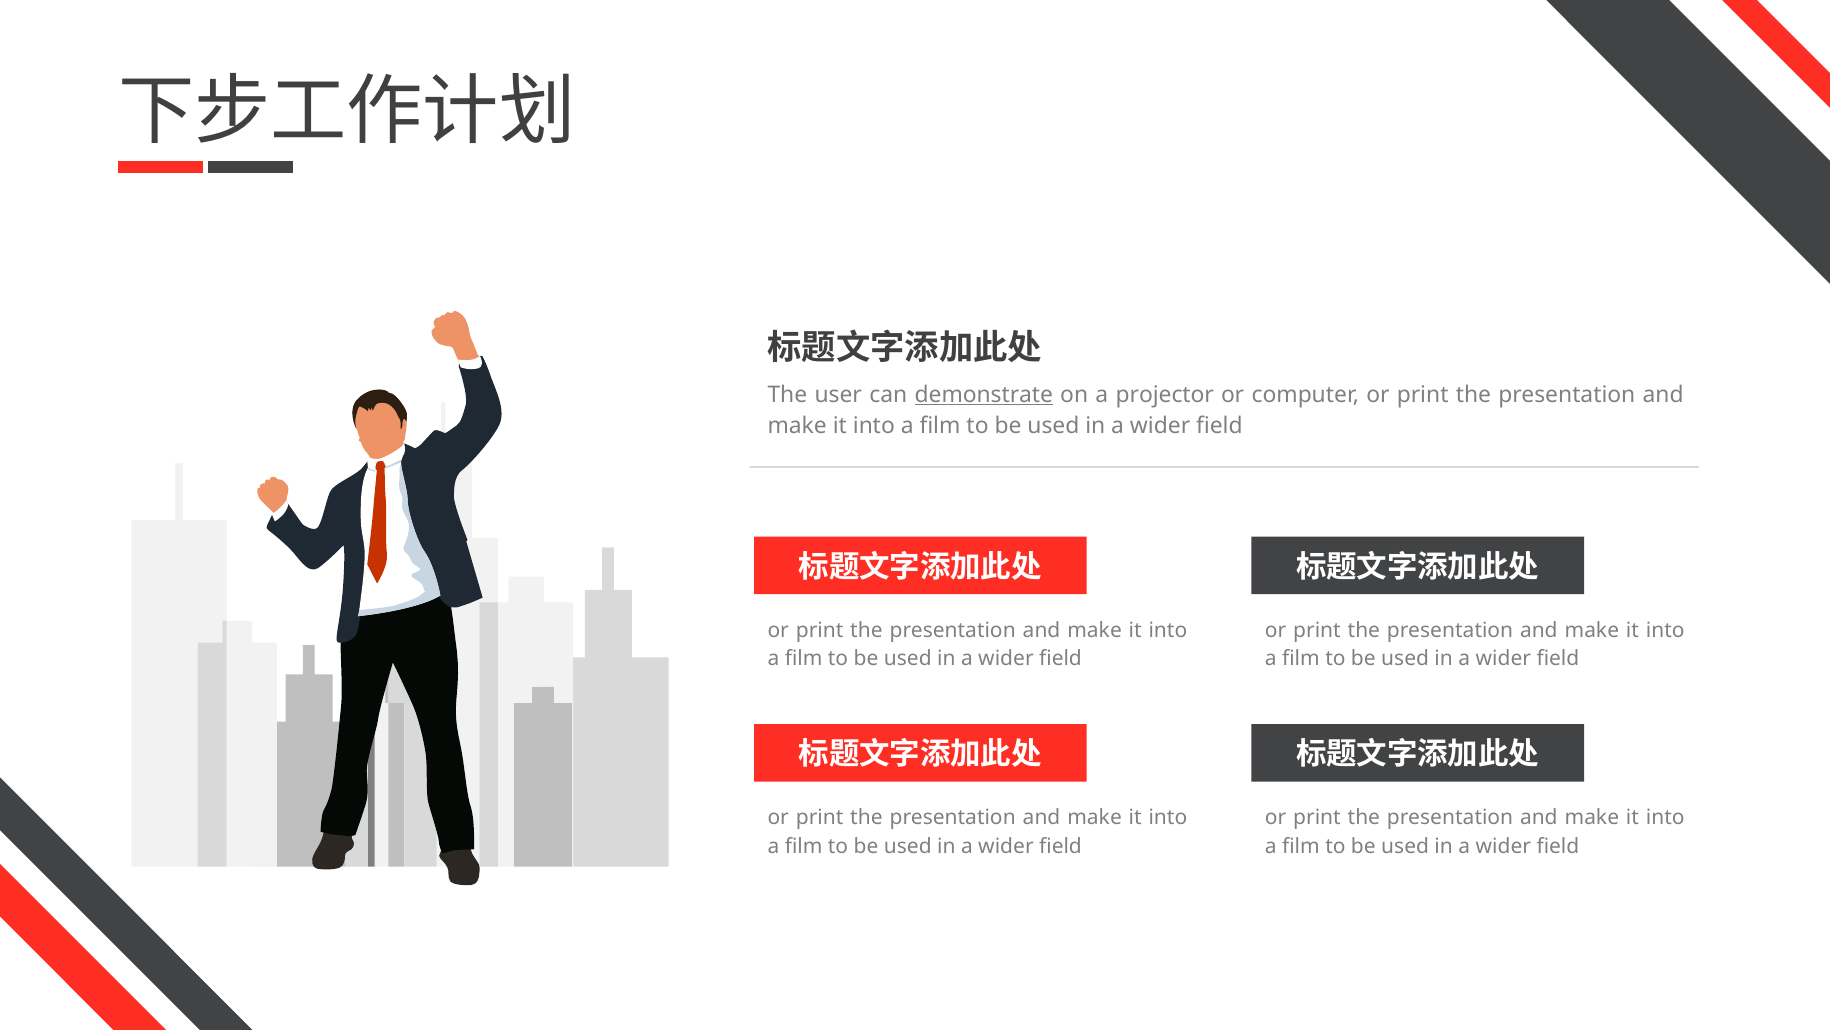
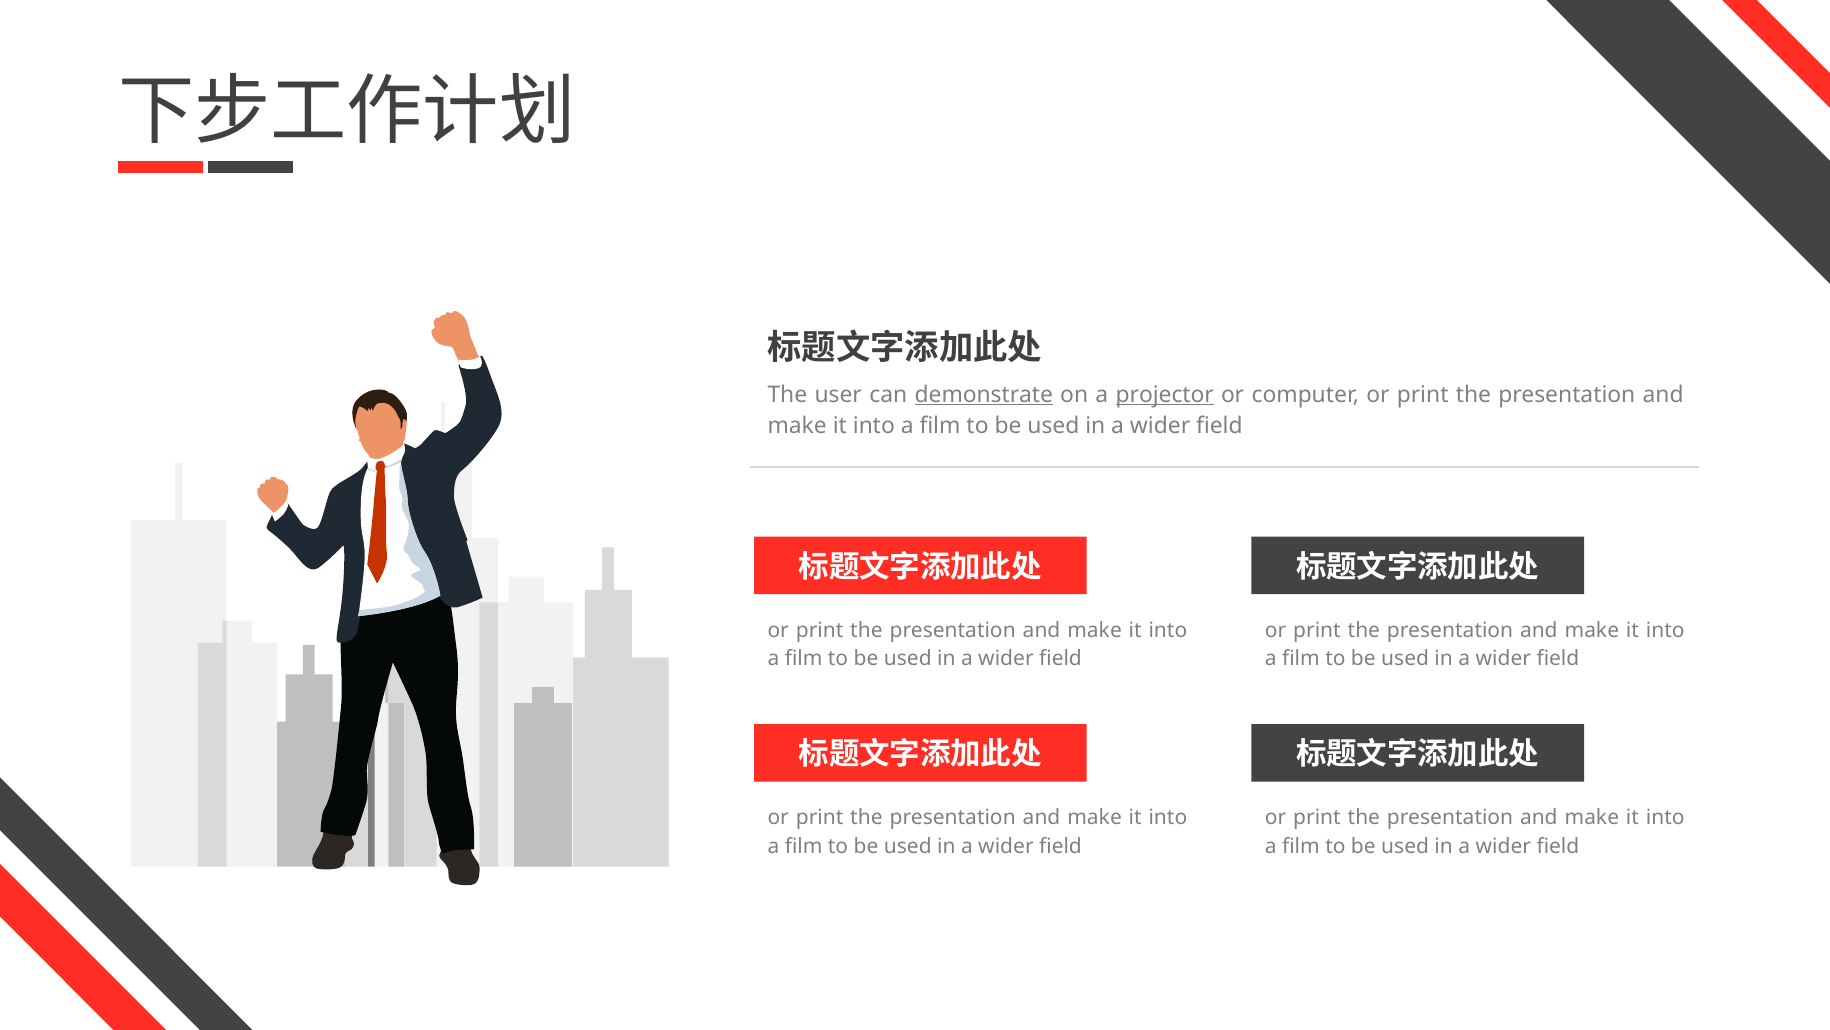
projector underline: none -> present (1165, 394)
